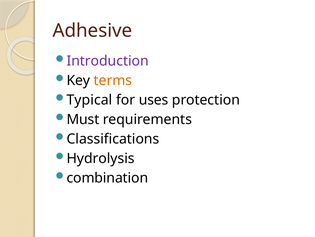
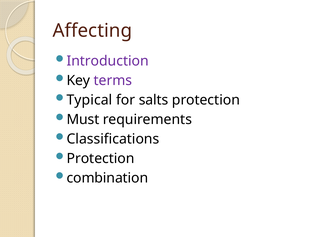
Adhesive: Adhesive -> Affecting (92, 30)
terms colour: orange -> purple (113, 80)
uses: uses -> salts (154, 100)
Hydrolysis: Hydrolysis -> Protection (101, 158)
